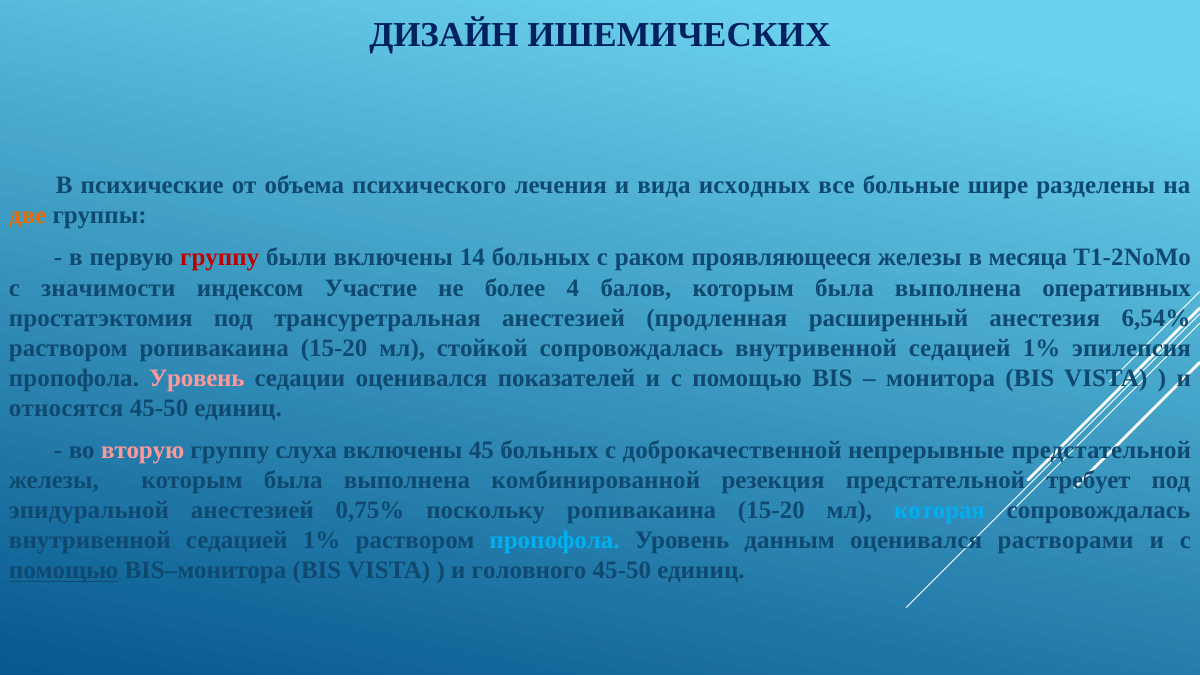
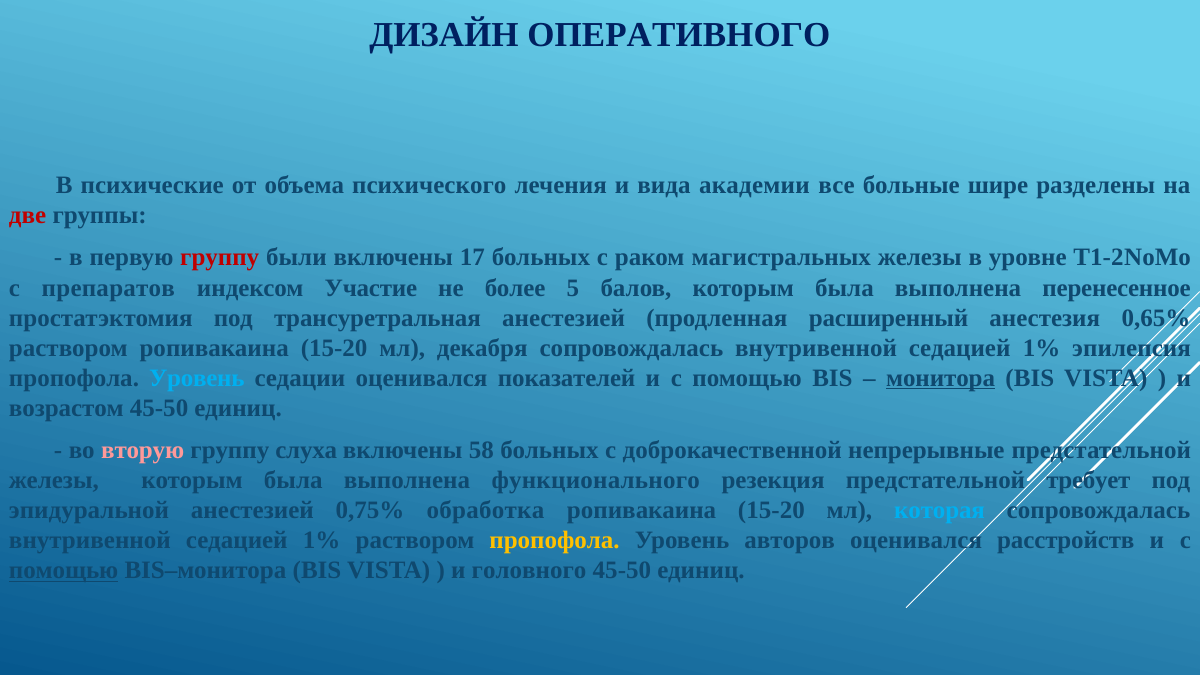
ИШЕМИЧЕСКИХ: ИШЕМИЧЕСКИХ -> ОПЕРАТИВНОГО (679, 35)
исходных: исходных -> академии (754, 185)
две colour: orange -> red (28, 215)
14: 14 -> 17 (472, 258)
проявляющееся: проявляющееся -> магистральных (781, 258)
месяца: месяца -> уровне (1028, 258)
значимости: значимости -> препаратов (108, 288)
4: 4 -> 5 (573, 288)
оперативных: оперативных -> перенесенное (1117, 288)
6,54%: 6,54% -> 0,65% (1156, 318)
стойкой: стойкой -> декабря (482, 348)
Уровень colour: pink -> light blue (197, 378)
монитора underline: none -> present (941, 378)
относятся: относятся -> возрастом (66, 408)
45: 45 -> 58 (481, 451)
комбинированной: комбинированной -> функционального (596, 481)
поскольку: поскольку -> обработка (486, 511)
пропофола colour: light blue -> yellow (555, 541)
данным: данным -> авторов (790, 541)
растворами: растворами -> расстройств (1066, 541)
